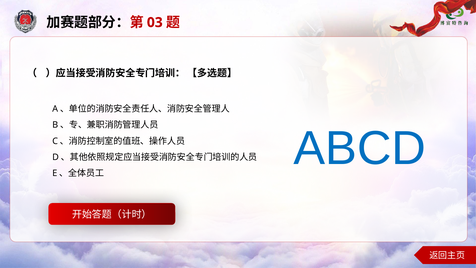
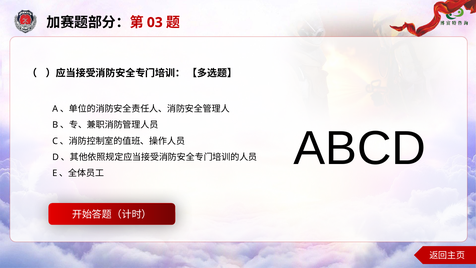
ABCD colour: blue -> black (360, 148)
